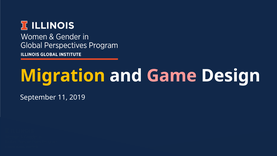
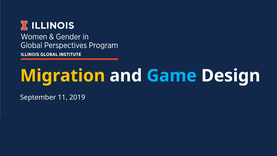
Game colour: pink -> light blue (172, 76)
